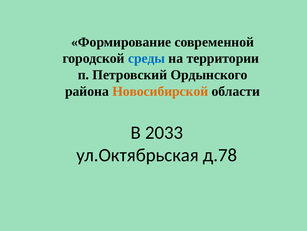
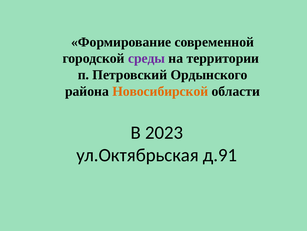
среды colour: blue -> purple (147, 58)
2033: 2033 -> 2023 (164, 132)
д.78: д.78 -> д.91 (220, 155)
